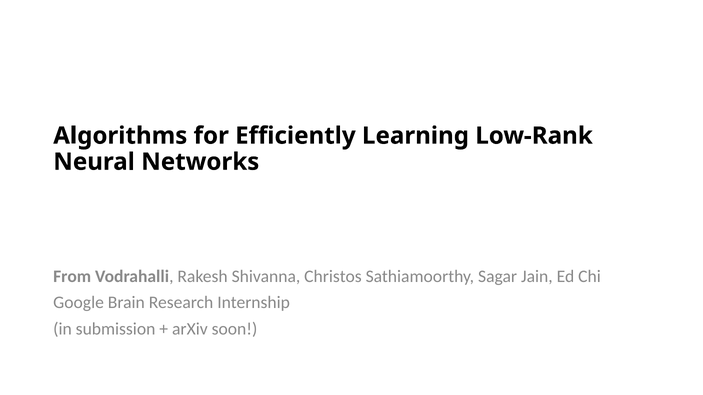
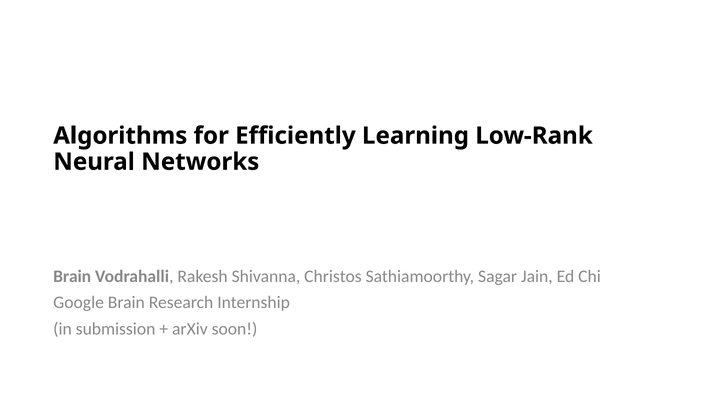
From: From -> Brain (72, 277)
